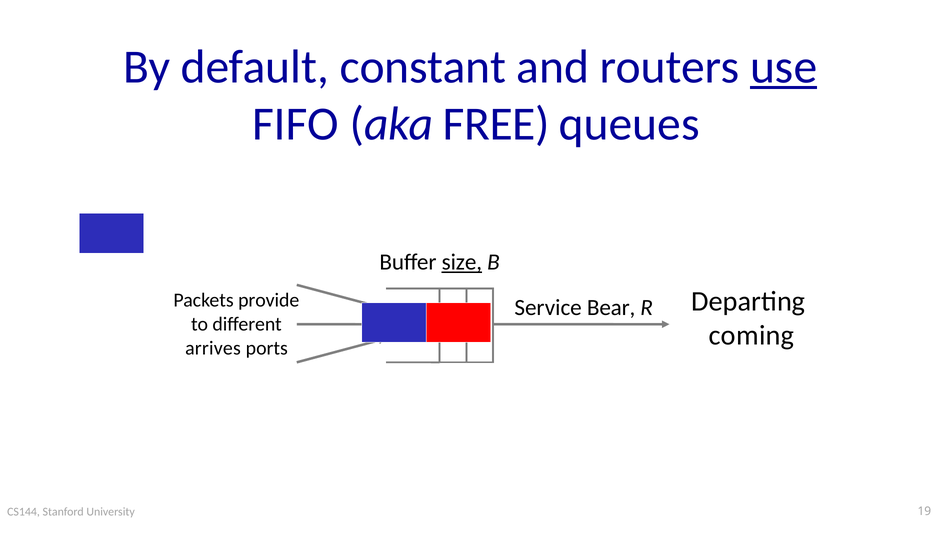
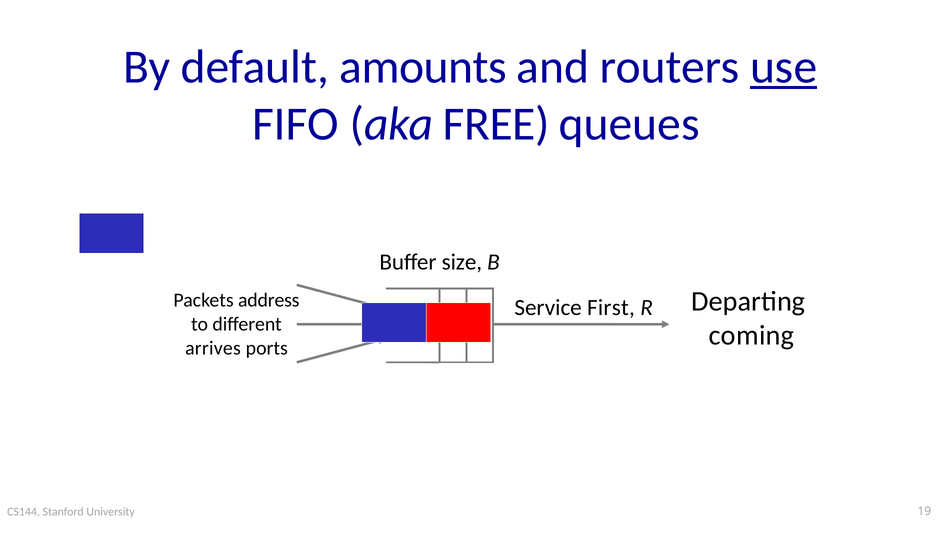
constant: constant -> amounts (423, 67)
size underline: present -> none (462, 262)
provide: provide -> address (269, 300)
Bear: Bear -> First (611, 307)
